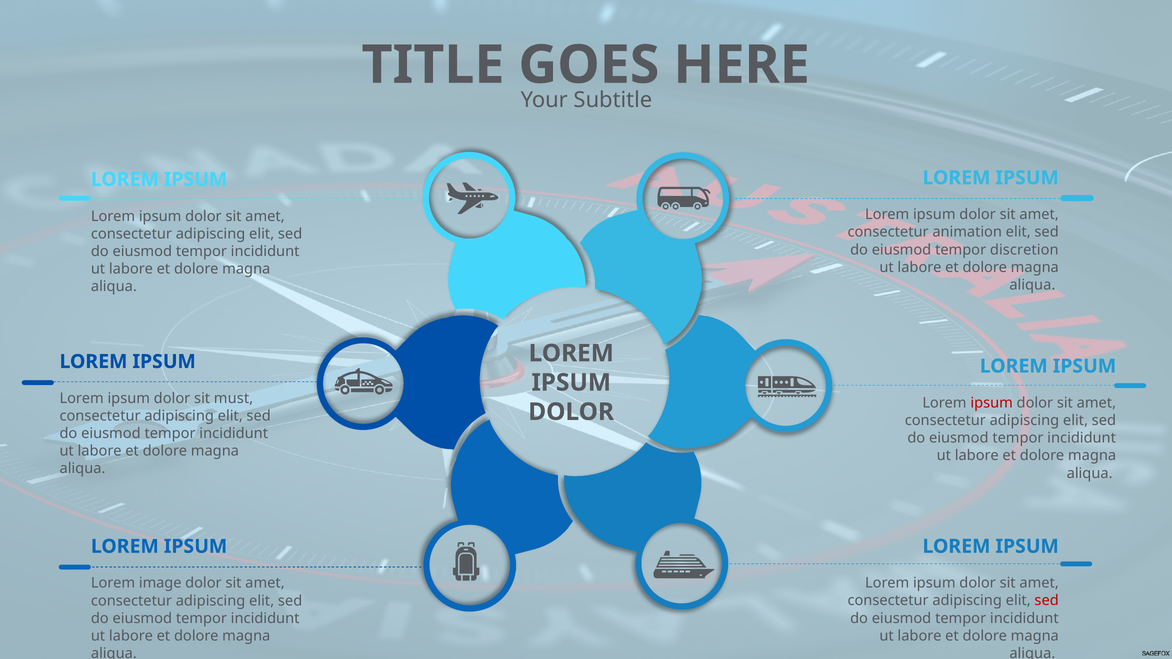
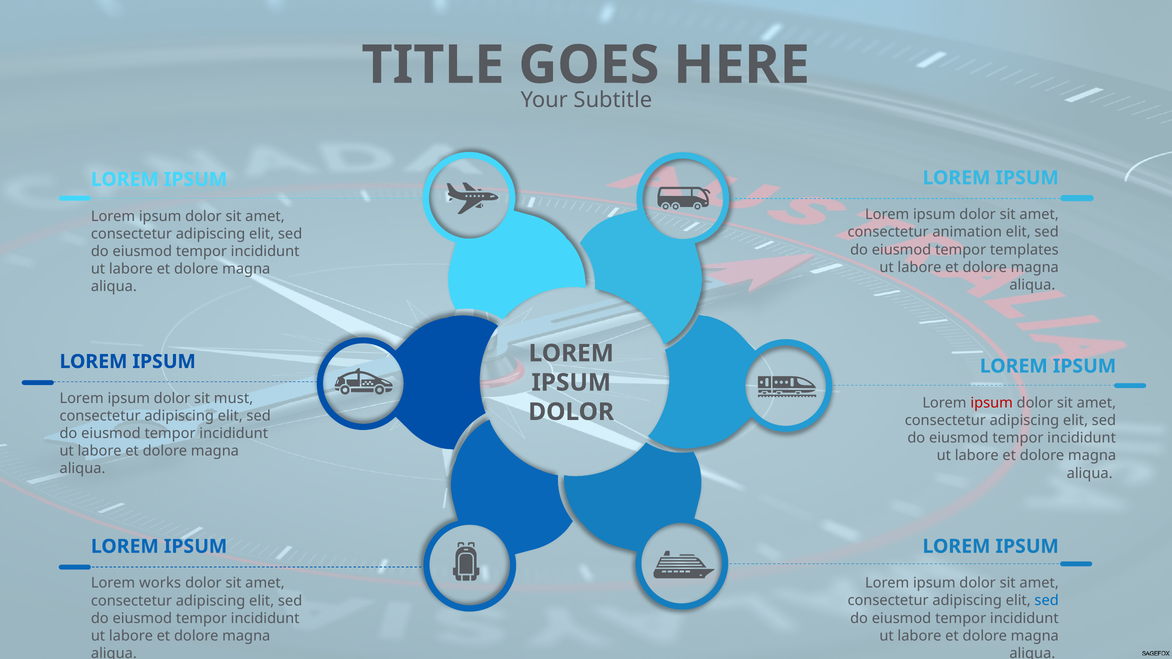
discretion: discretion -> templates (1024, 250)
image: image -> works (160, 583)
sed colour: red -> blue (1047, 601)
